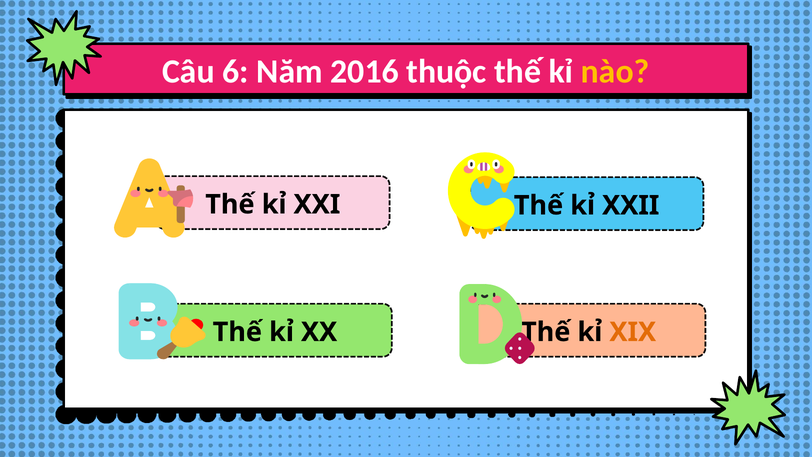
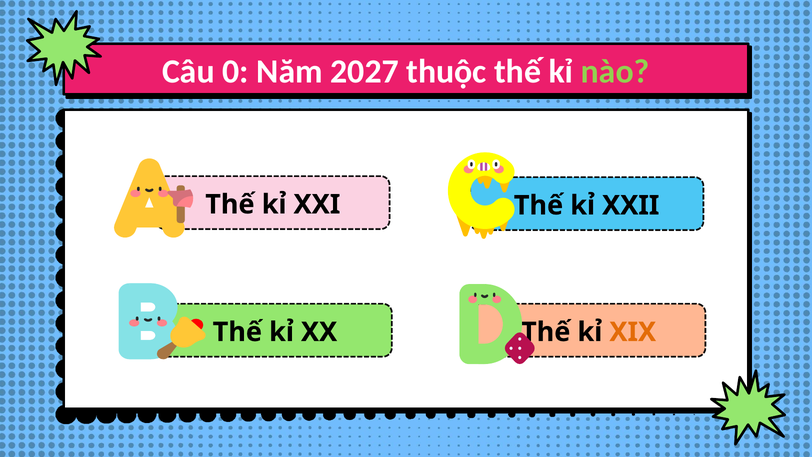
6: 6 -> 0 (235, 71)
2016: 2016 -> 2027 (365, 71)
nào colour: yellow -> light green (615, 71)
